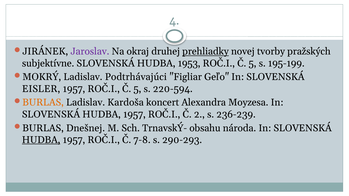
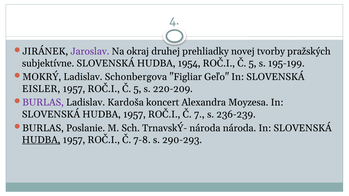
prehliadky underline: present -> none (206, 52)
1953: 1953 -> 1954 (189, 63)
Podtrhávajúci: Podtrhávajúci -> Schonbergova (136, 77)
220-594: 220-594 -> 220-209 (173, 89)
BURLAS colour: orange -> purple (43, 103)
2: 2 -> 7 (199, 114)
Dnešnej: Dnešnej -> Poslanie (86, 128)
TrnavskÝ- obsahu: obsahu -> národa (205, 128)
